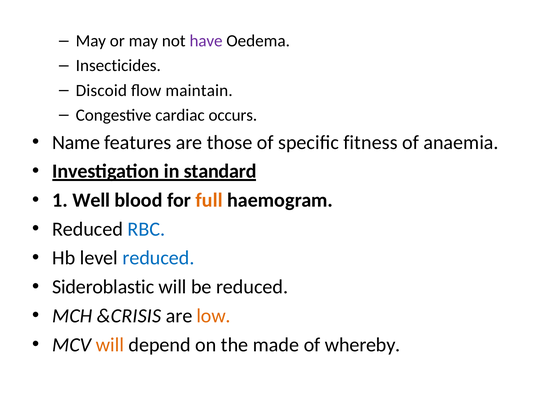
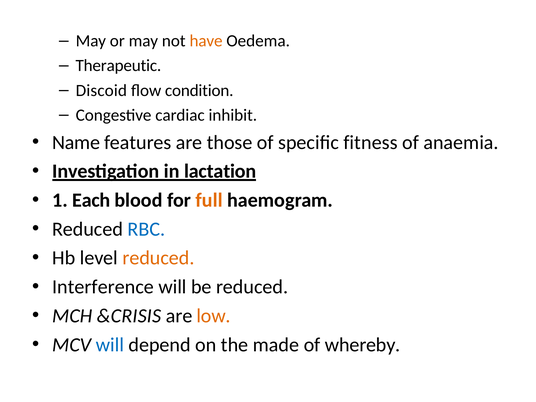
have colour: purple -> orange (206, 41)
Insecticides: Insecticides -> Therapeutic (118, 66)
maintain: maintain -> condition (199, 90)
occurs: occurs -> inhibit (233, 115)
standard: standard -> lactation (220, 171)
Well: Well -> Each (91, 200)
reduced colour: blue -> orange (158, 258)
Sideroblastic: Sideroblastic -> Interference (103, 287)
will colour: orange -> blue (110, 345)
